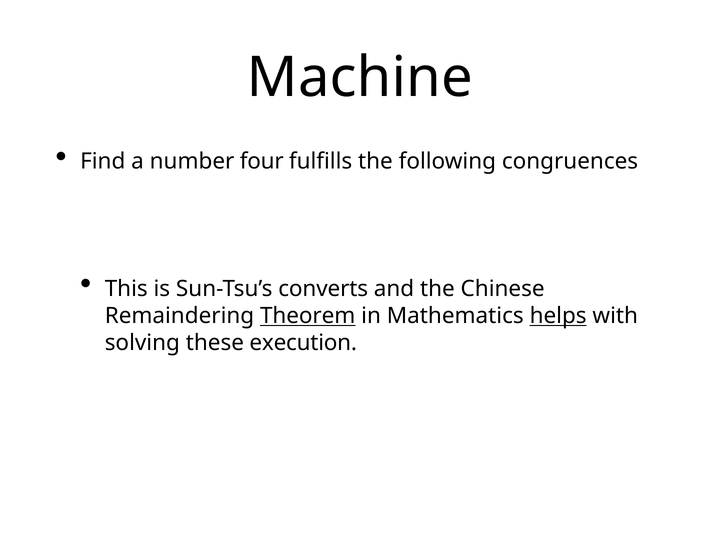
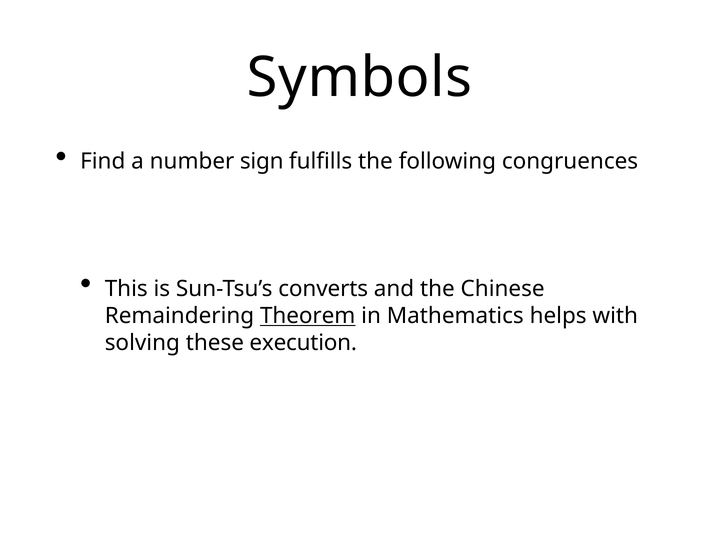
Machine: Machine -> Symbols (360, 78)
four: four -> sign (262, 161)
helps underline: present -> none (558, 316)
